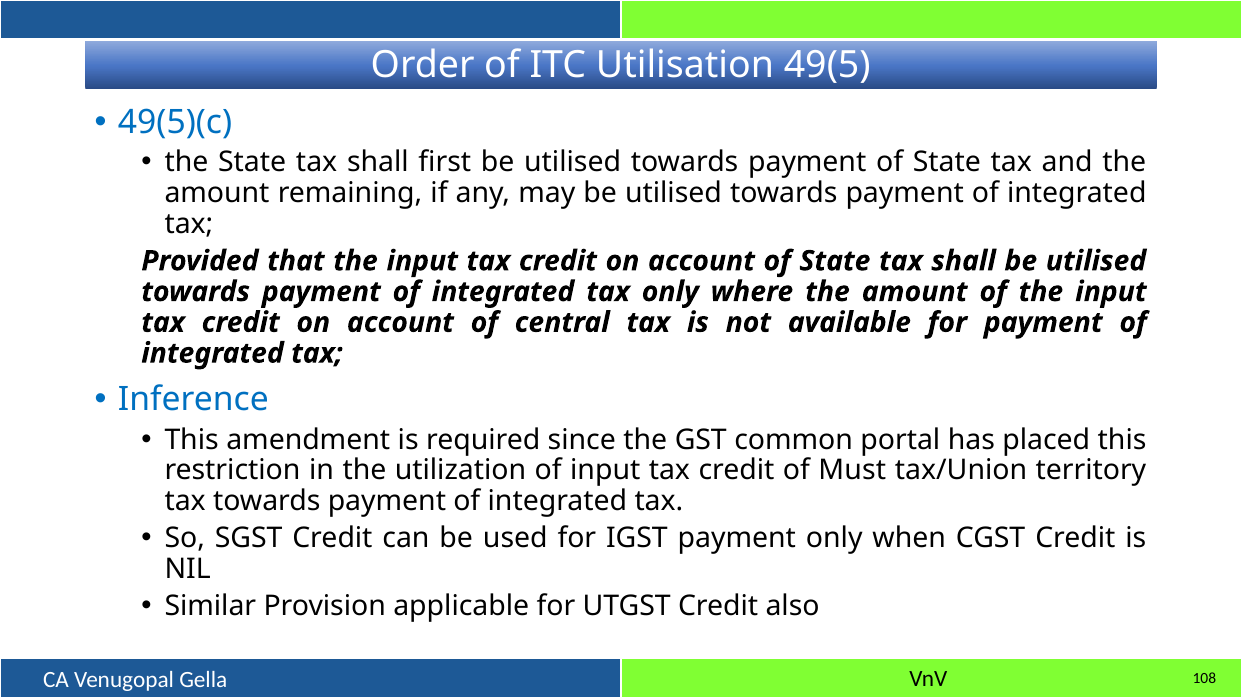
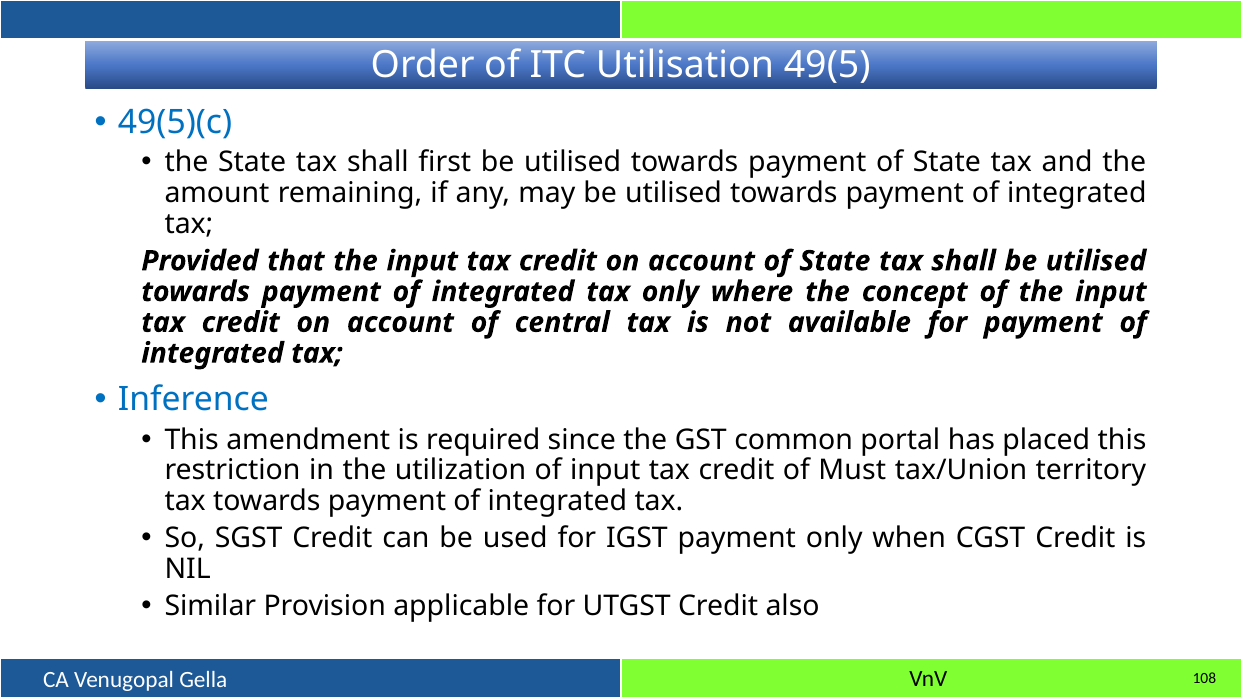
where the amount: amount -> concept (915, 292)
